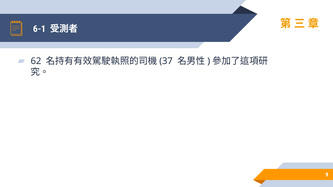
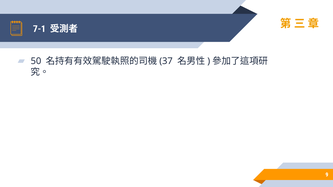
6-1: 6-1 -> 7-1 (39, 29)
62: 62 -> 50 (36, 61)
